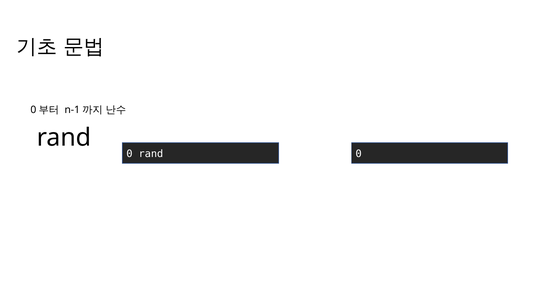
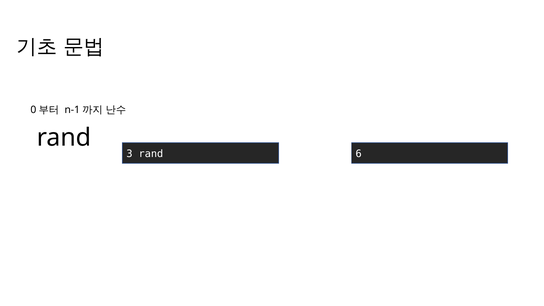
0: 0 -> 3 (129, 154)
0: 0 -> 6 (359, 154)
